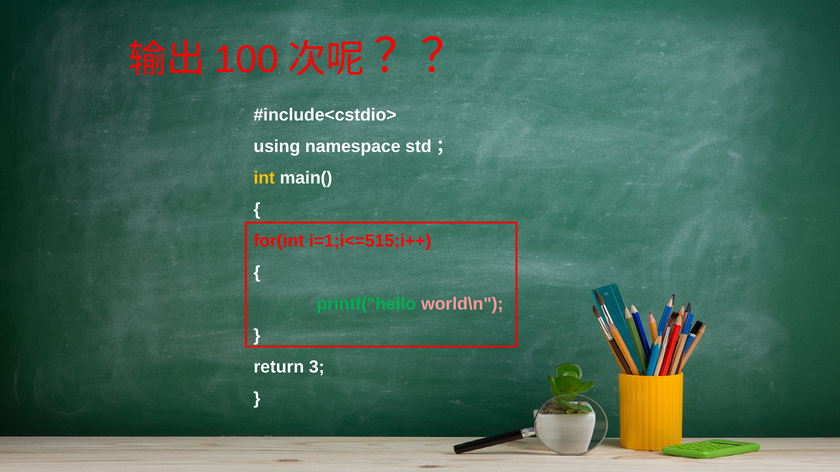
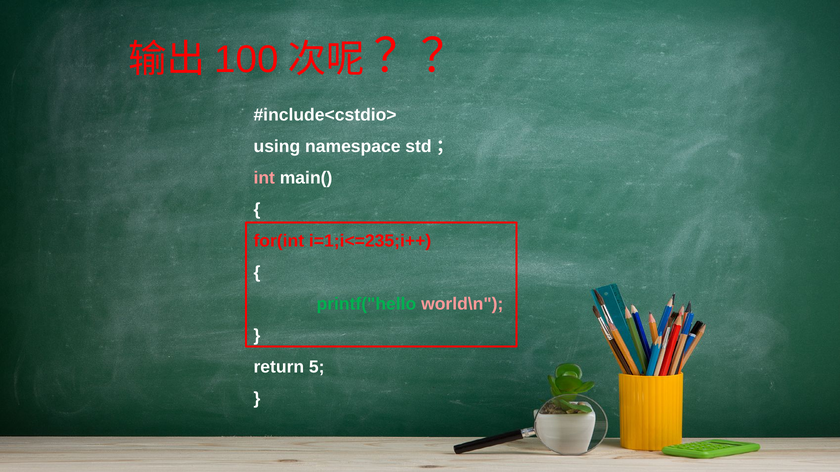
int colour: yellow -> pink (264, 178)
i=1;i<=515;i++: i=1;i<=515;i++ -> i=1;i<=235;i++ (370, 241)
3: 3 -> 5 (317, 367)
